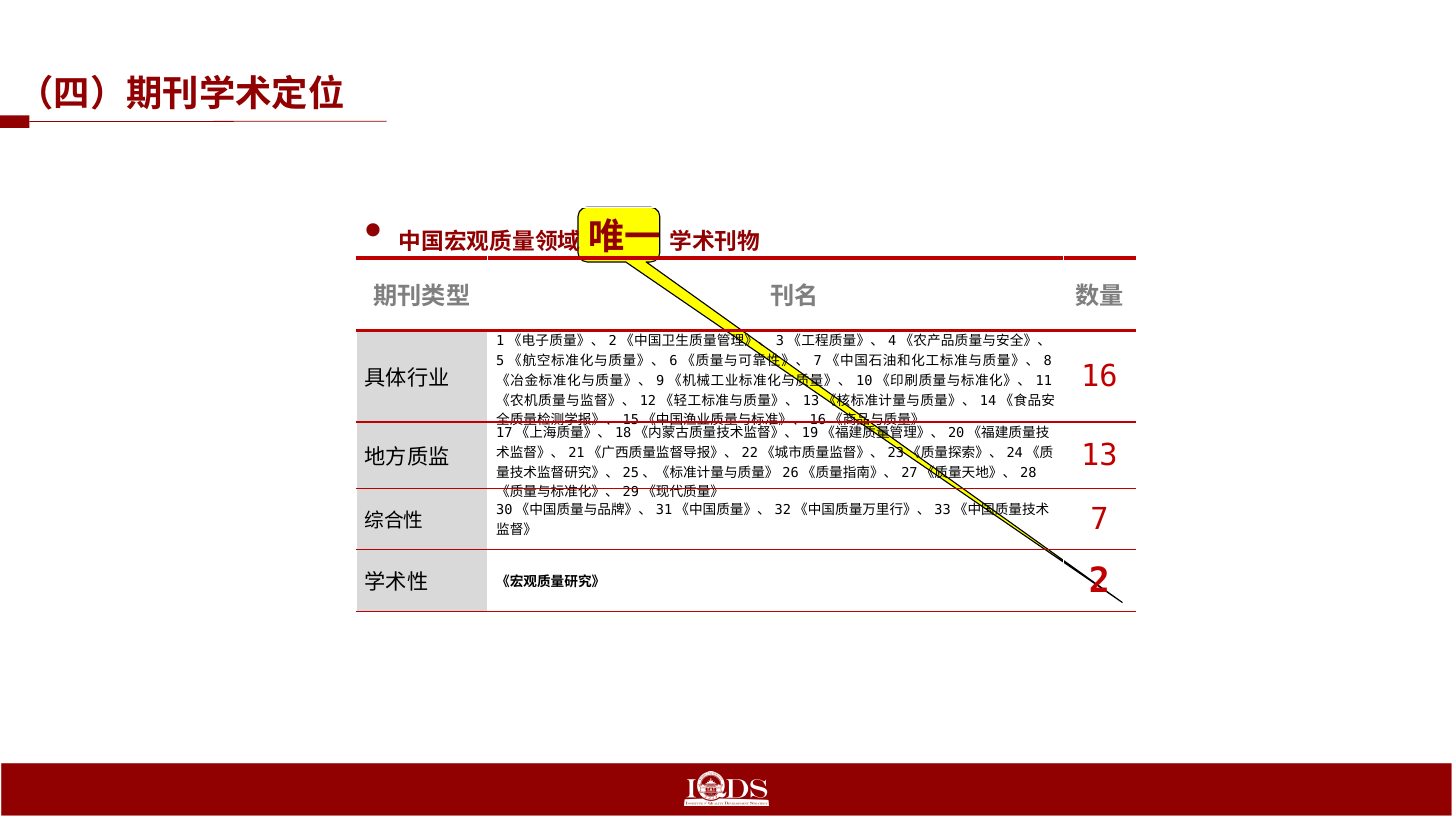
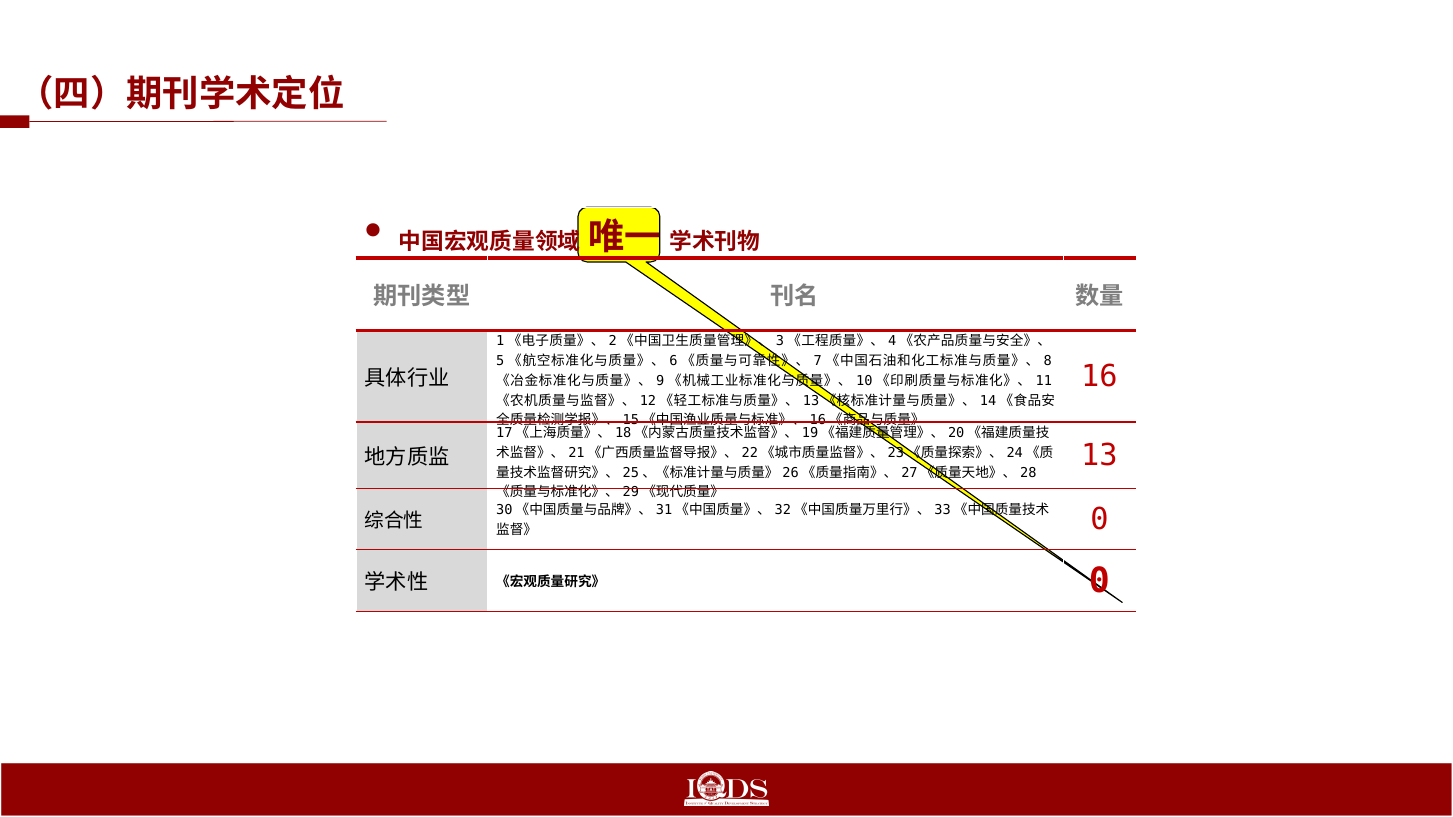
7: 7 -> 0 (1099, 520)
2: 2 -> 0 (1099, 581)
